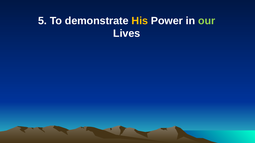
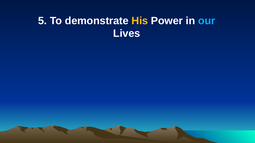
our colour: light green -> light blue (207, 21)
